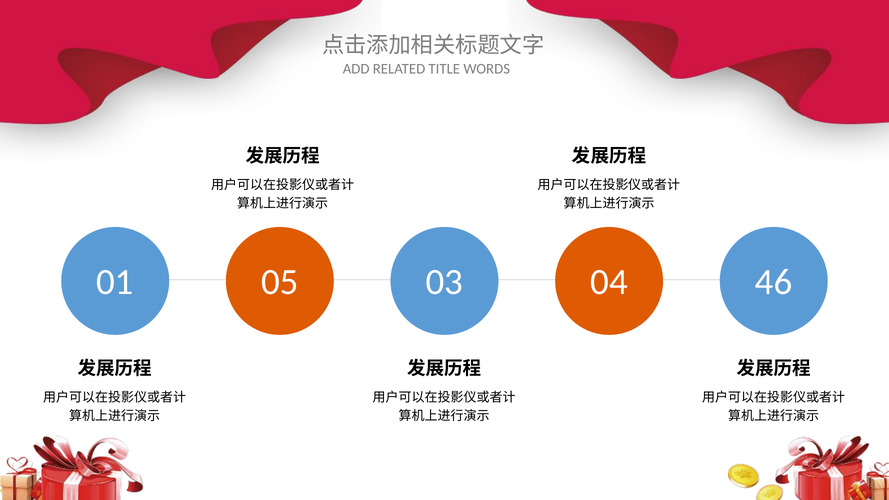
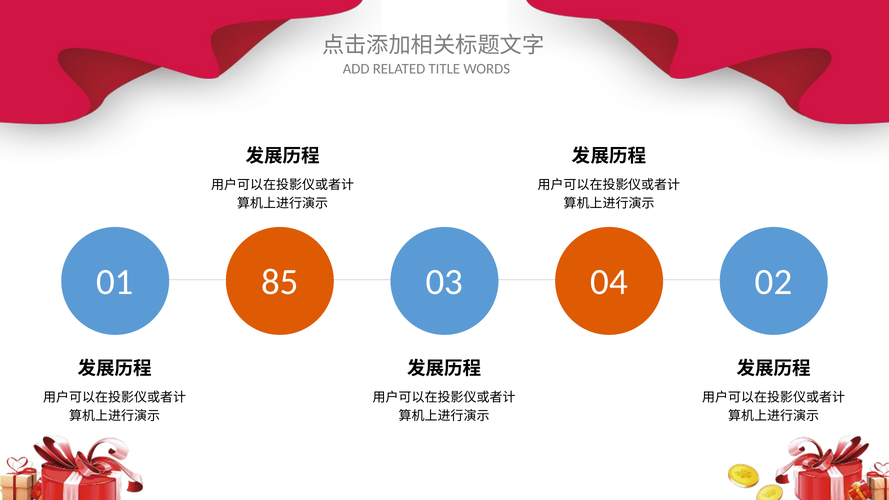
05: 05 -> 85 (280, 282)
46: 46 -> 02 (774, 282)
